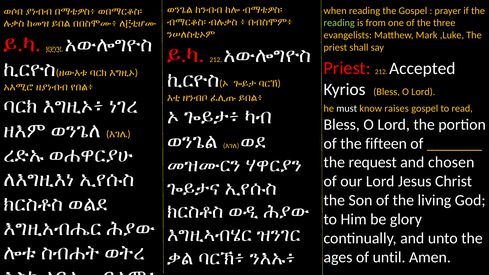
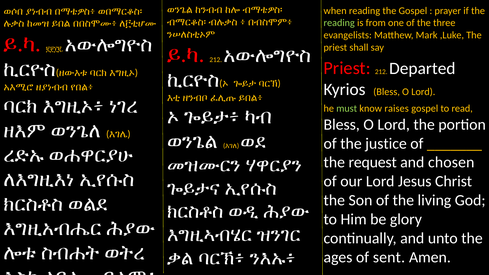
Accepted: Accepted -> Departed (422, 69)
must colour: white -> light green (347, 109)
fifteen: fifteen -> justice (386, 144)
until: until -> sent (389, 257)
